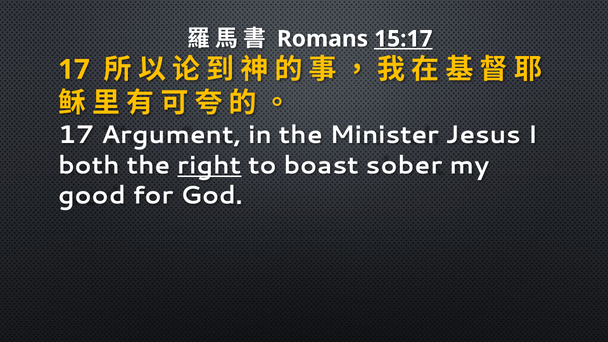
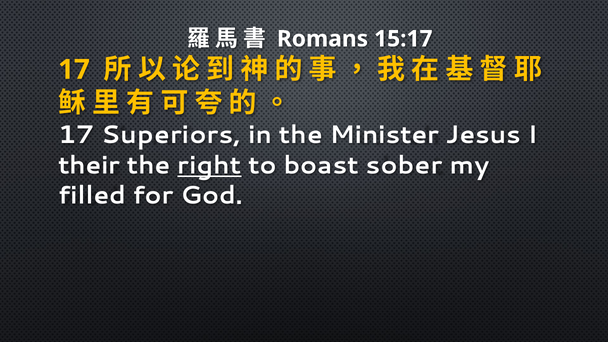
15:17 underline: present -> none (403, 39)
Argument: Argument -> Superiors (171, 135)
both: both -> their (89, 165)
good: good -> filled (92, 196)
